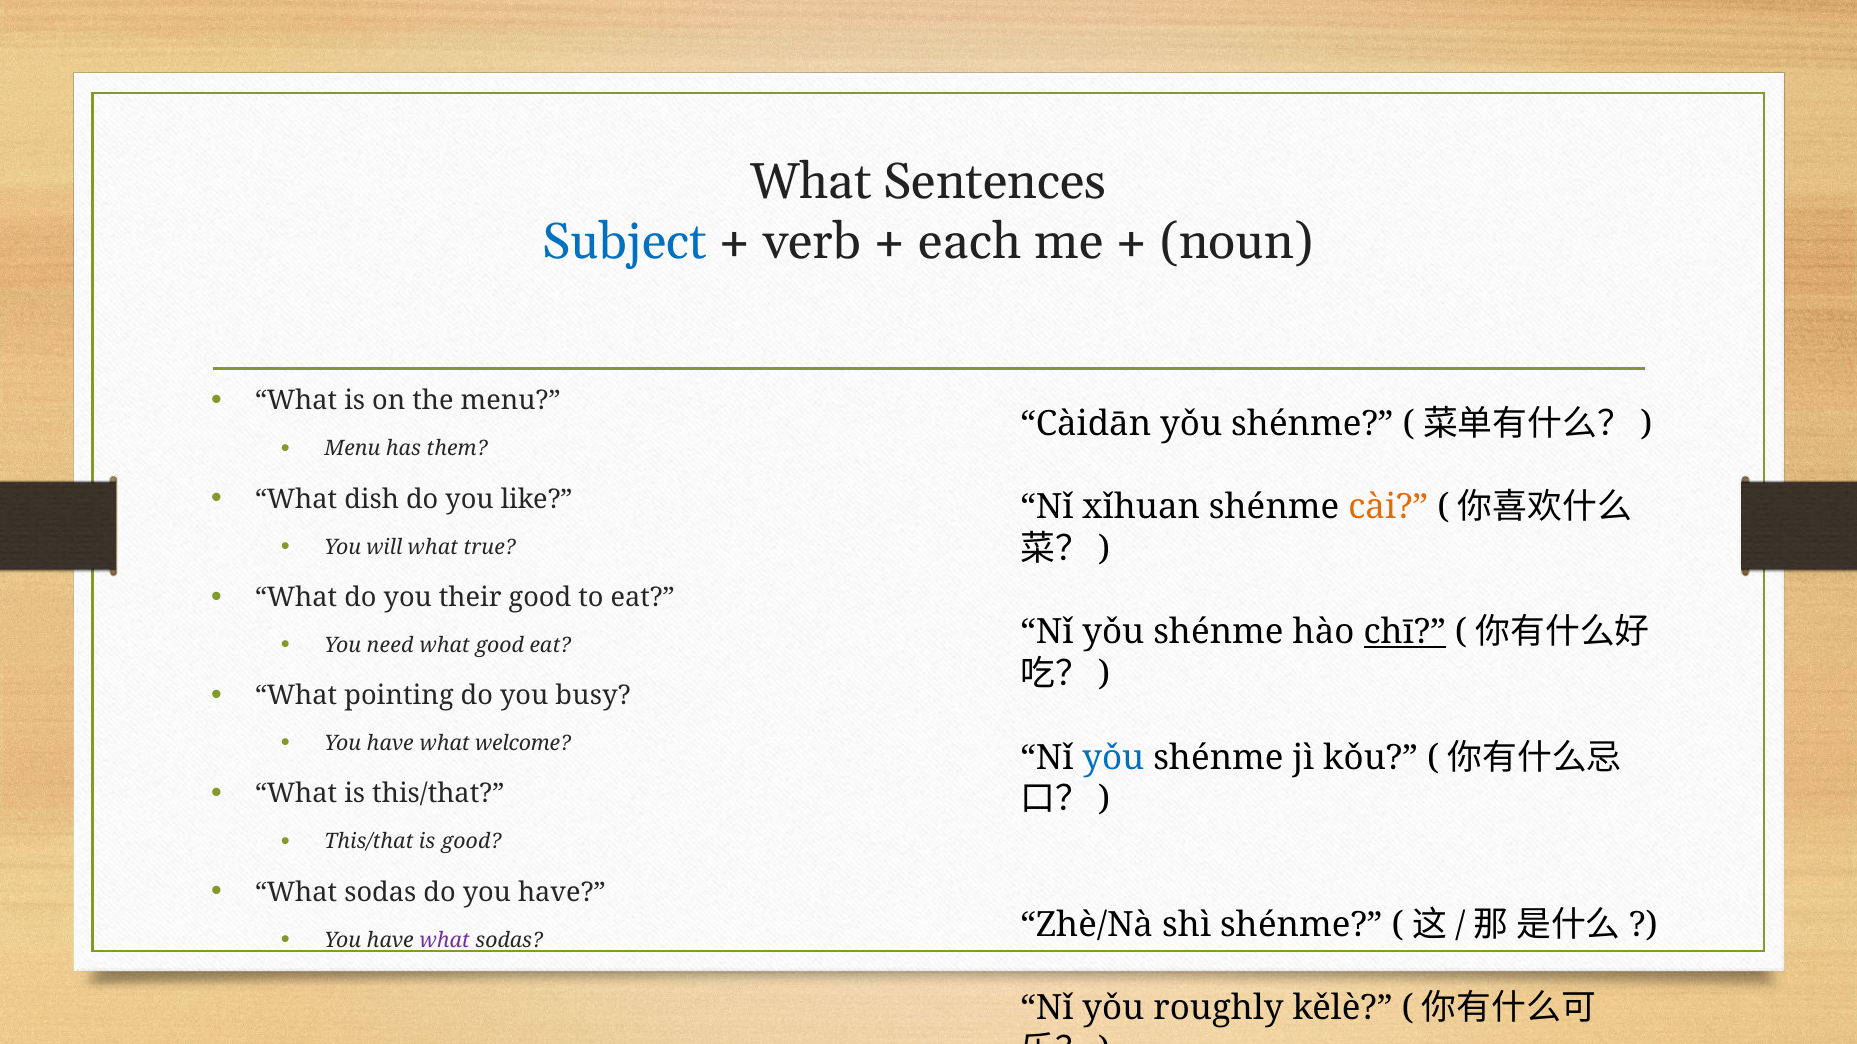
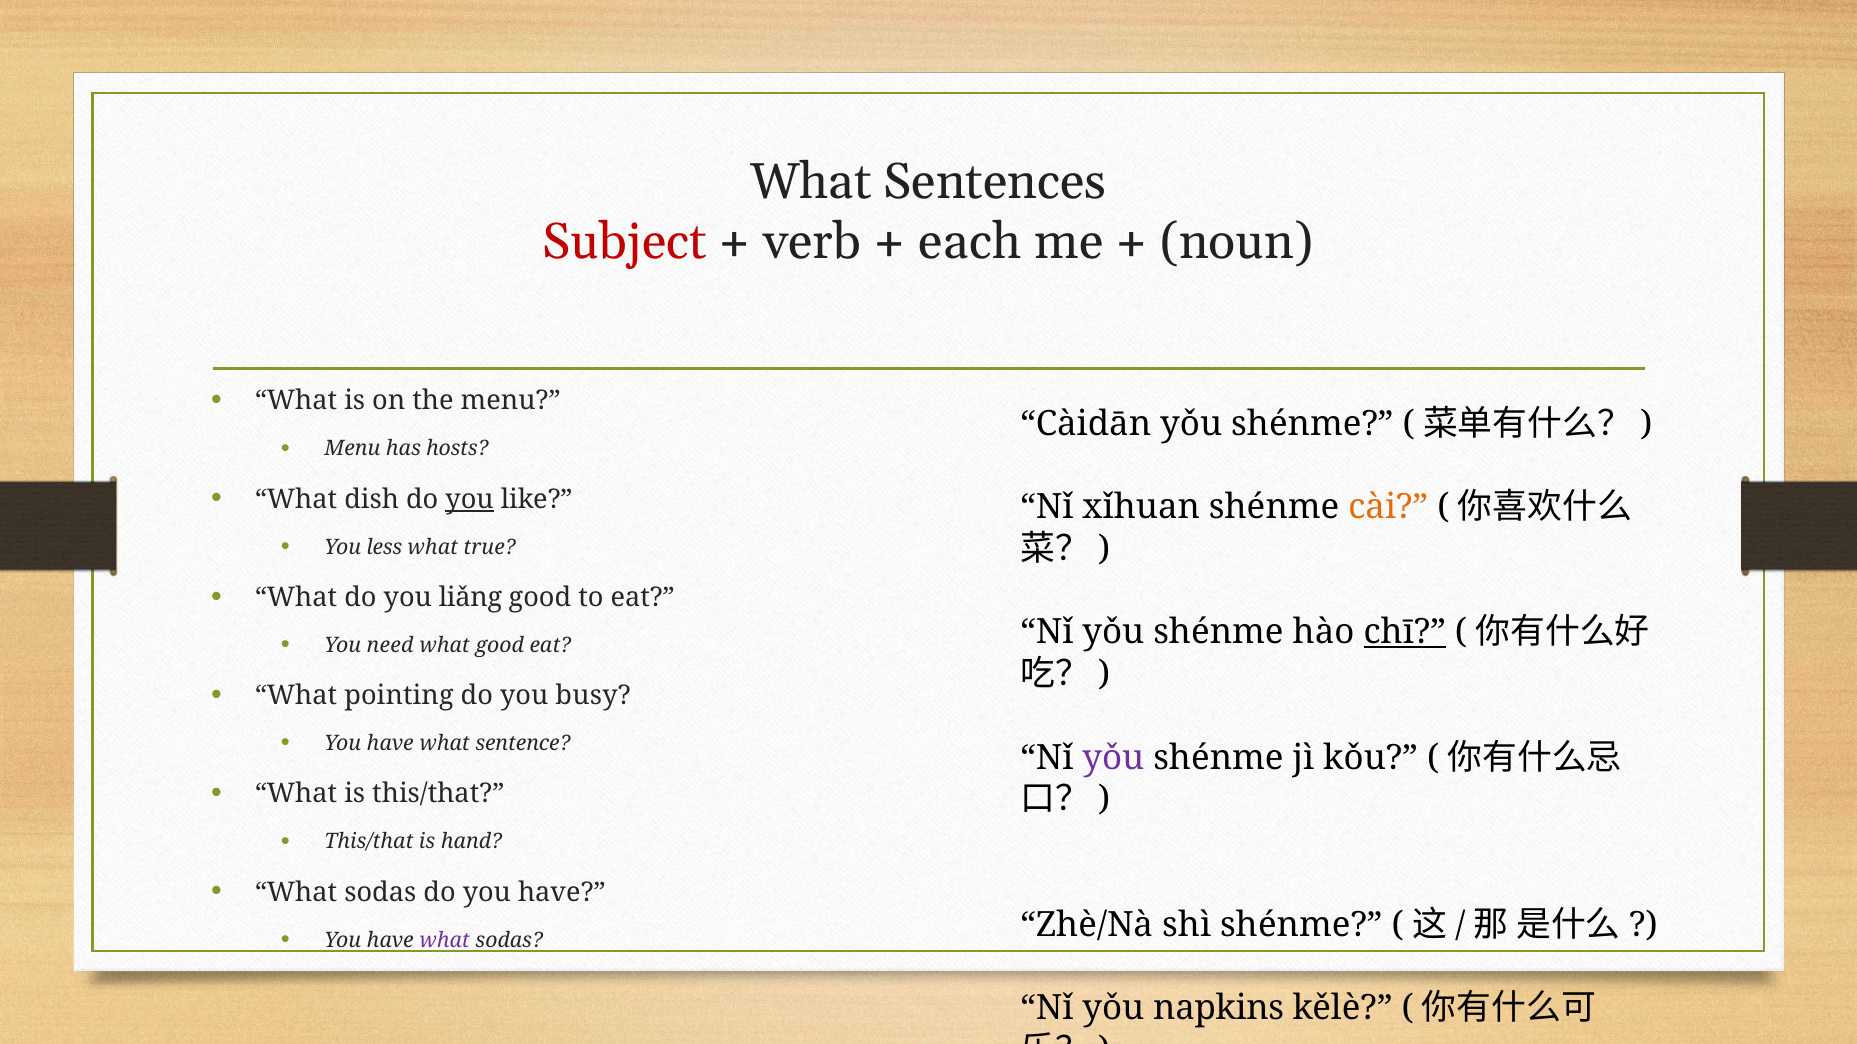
Subject colour: blue -> red (624, 242)
them: them -> hosts (457, 449)
you underline: none -> present (470, 499)
will: will -> less (384, 547)
their: their -> liǎng (470, 598)
welcome: welcome -> sentence (523, 744)
yǒu colour: blue -> purple (1113, 758)
is good: good -> hand (471, 842)
roughly: roughly -> napkins (1219, 1009)
